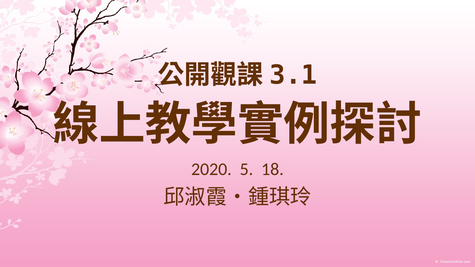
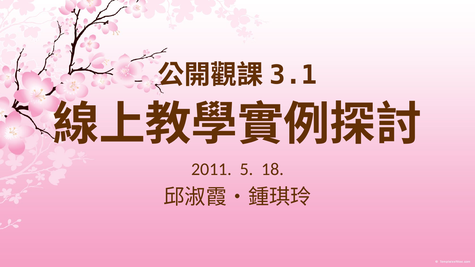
2020: 2020 -> 2011 (211, 169)
